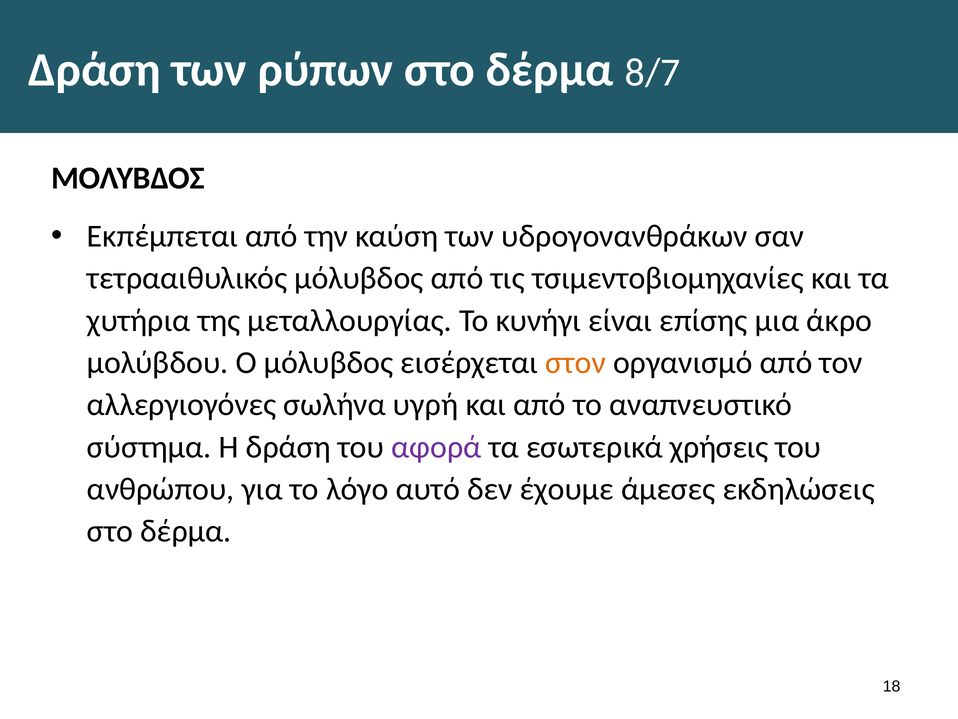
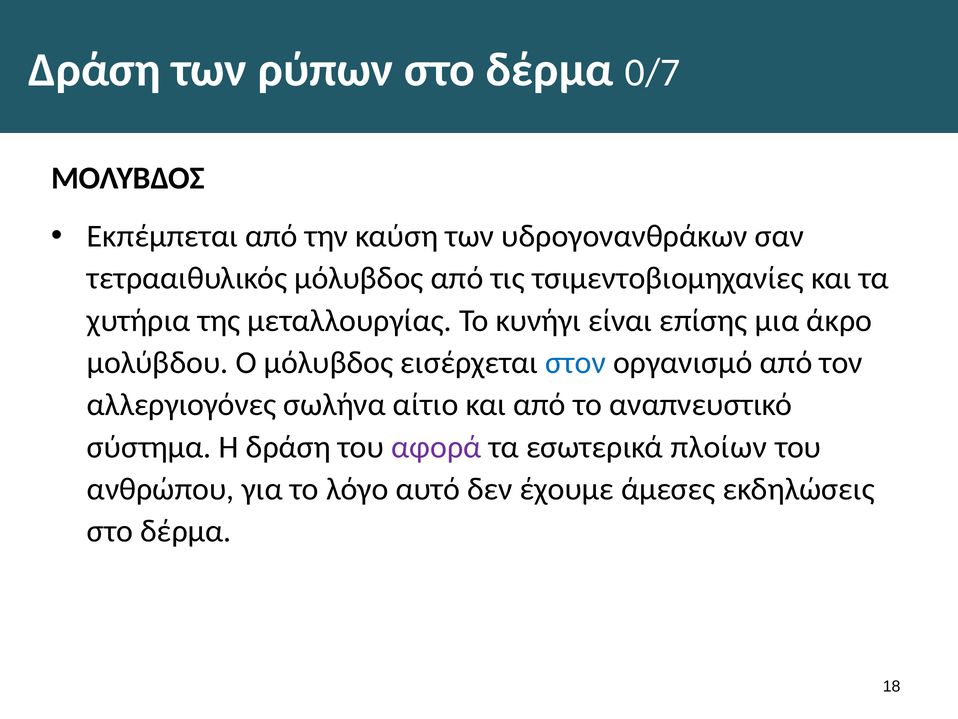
8/7: 8/7 -> 0/7 (653, 72)
στον colour: orange -> blue (576, 362)
υγρή: υγρή -> αίτιο (426, 405)
χρήσεις: χρήσεις -> πλοίων (719, 447)
